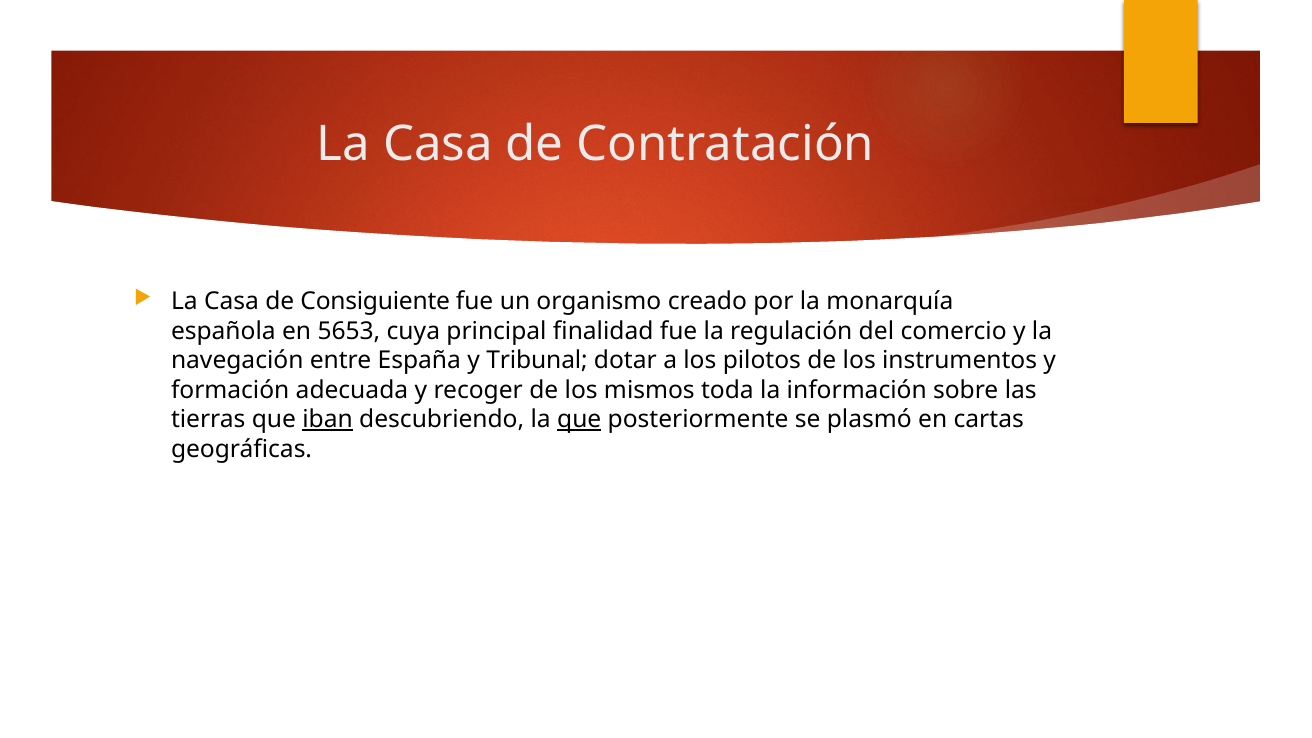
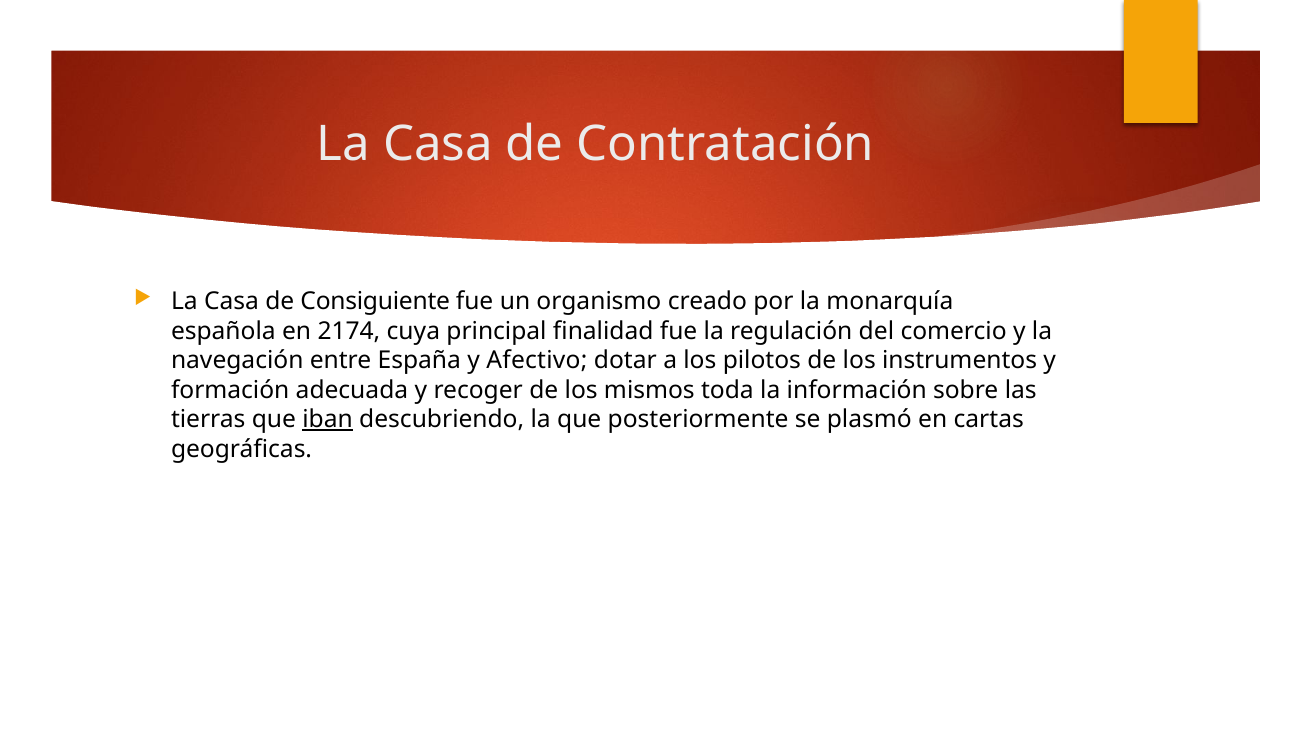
5653: 5653 -> 2174 (349, 331)
Tribunal: Tribunal -> Afectivo (537, 361)
que underline: present -> none (579, 420)
